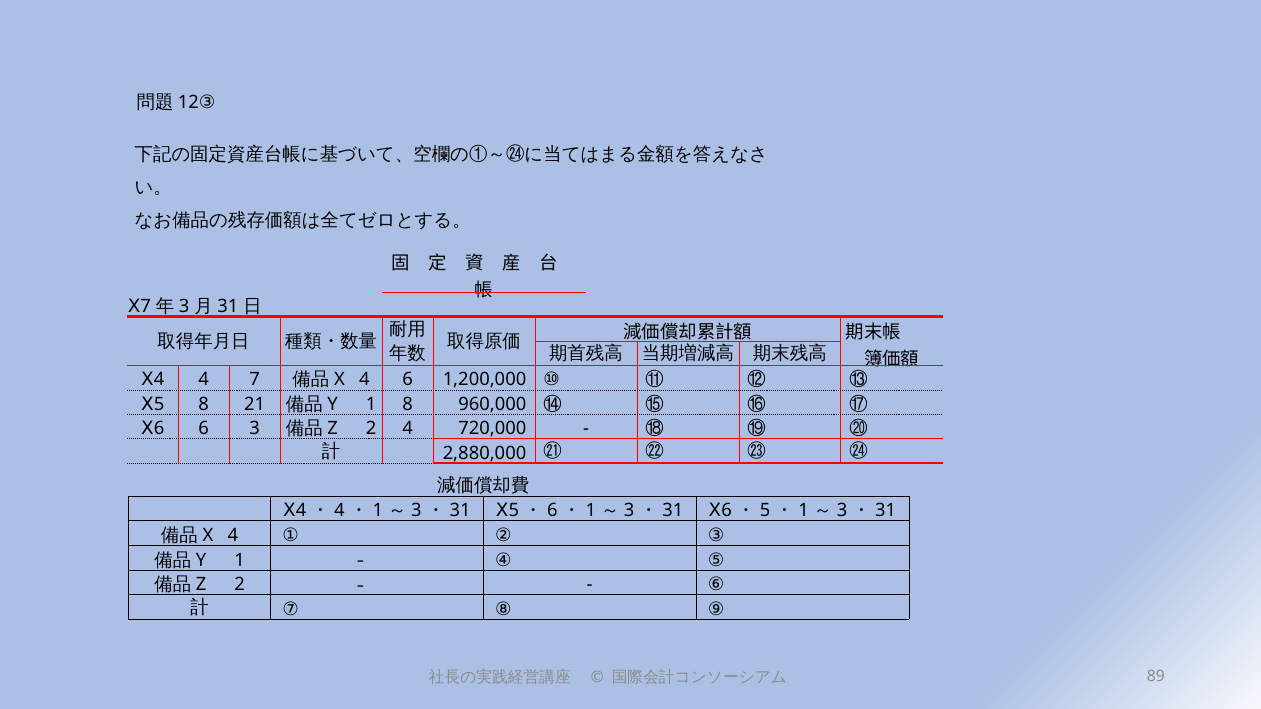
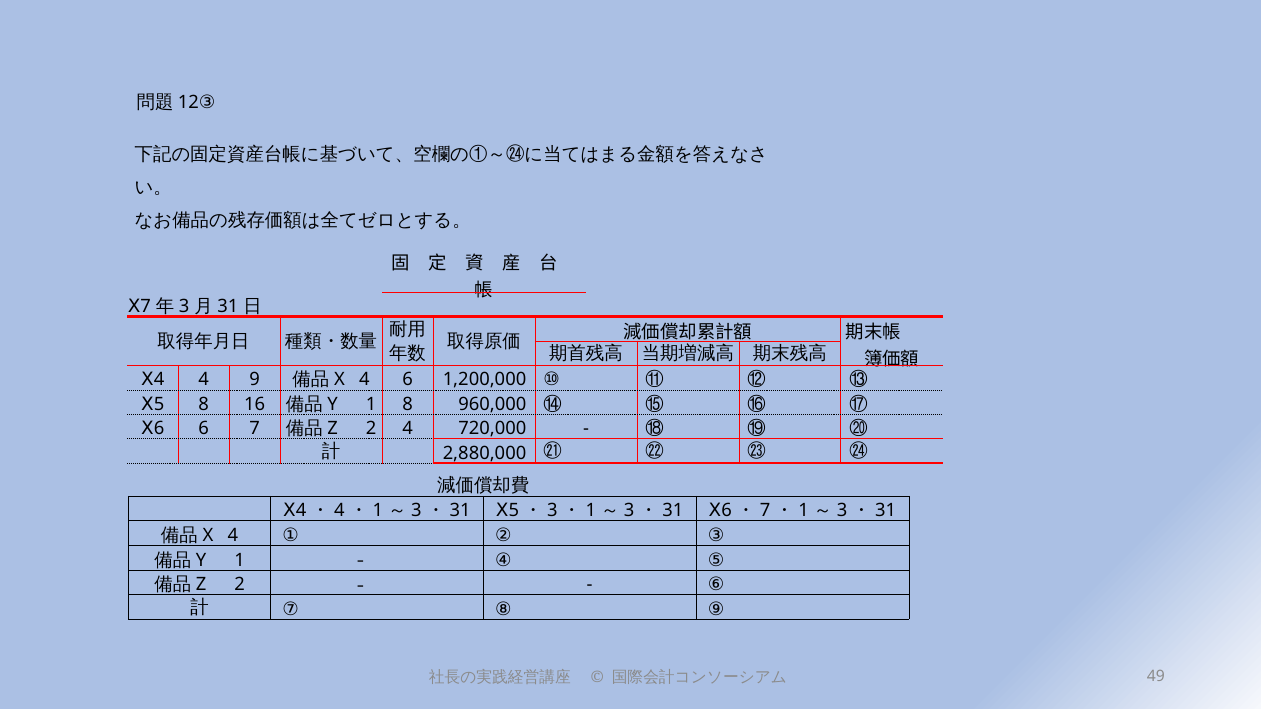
4 7: 7 -> 9 (255, 380)
21: 21 -> 16 (255, 404)
6 3: 3 -> 7 (255, 429)
6: 6 -> 3 (552, 511)
5: 5 -> 7 (765, 511)
89: 89 -> 49 (1156, 676)
